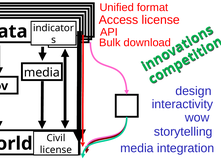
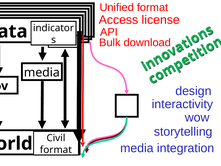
license: license -> format (56, 150)
